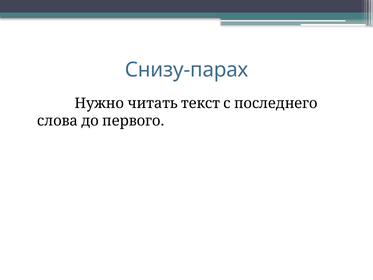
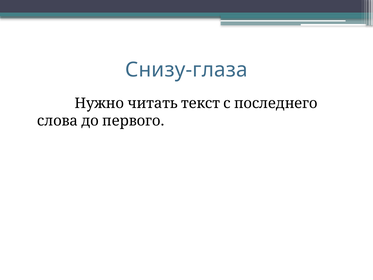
Снизу-парах: Снизу-парах -> Снизу-глаза (186, 70)
